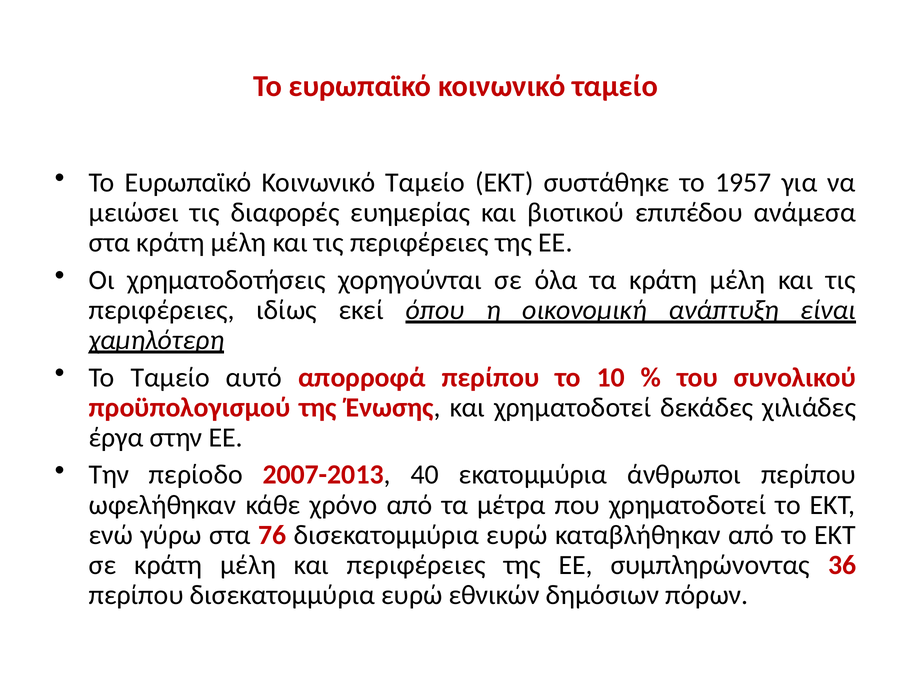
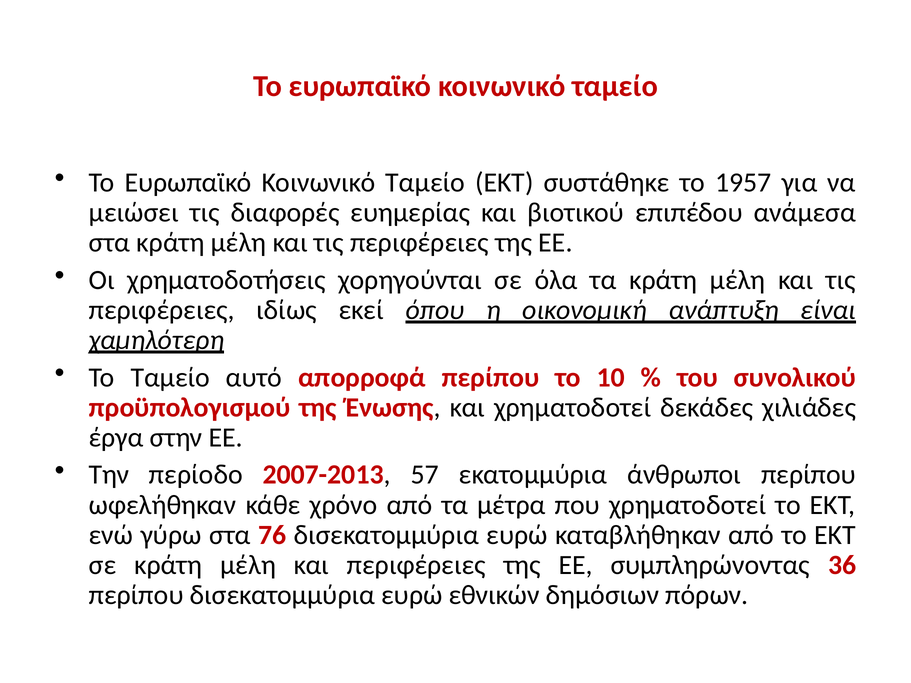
40: 40 -> 57 (425, 475)
